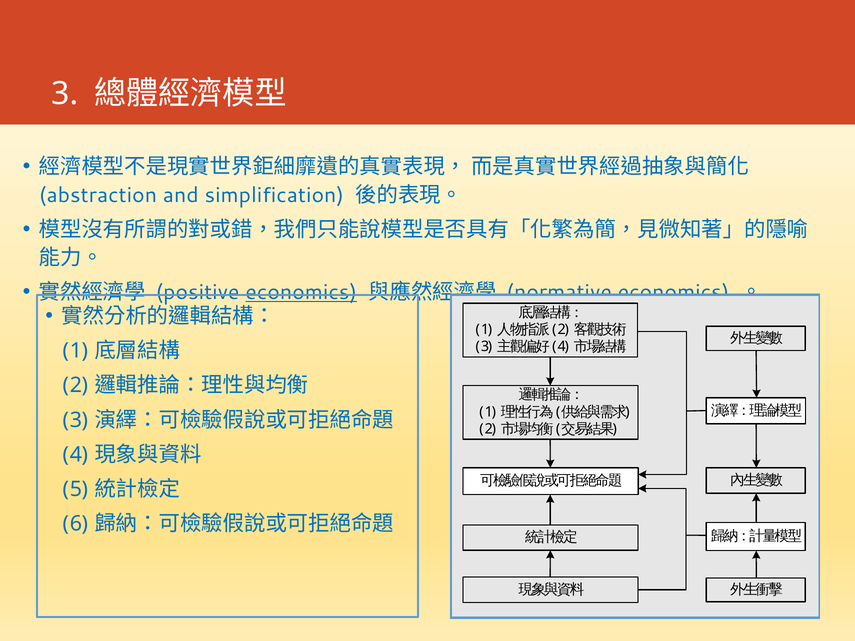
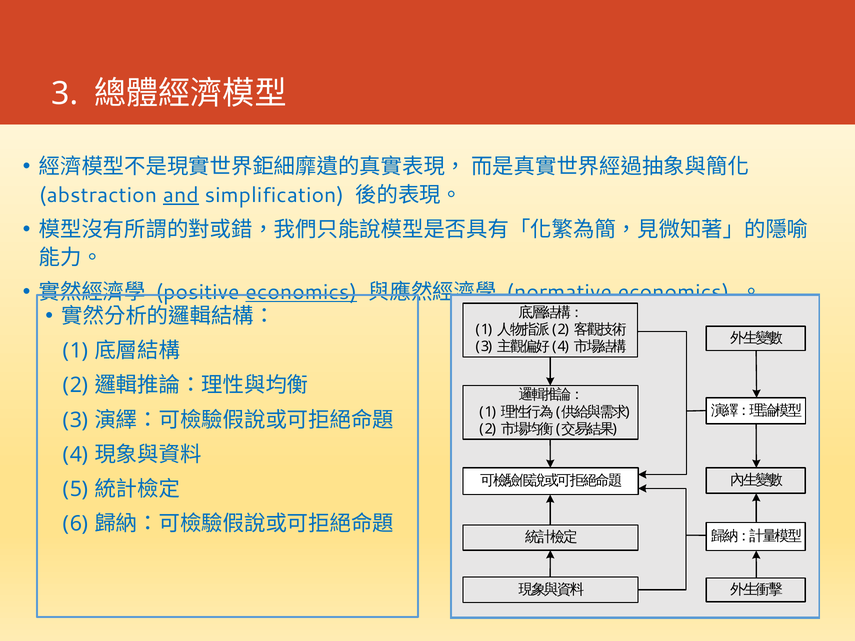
and underline: none -> present (181, 195)
